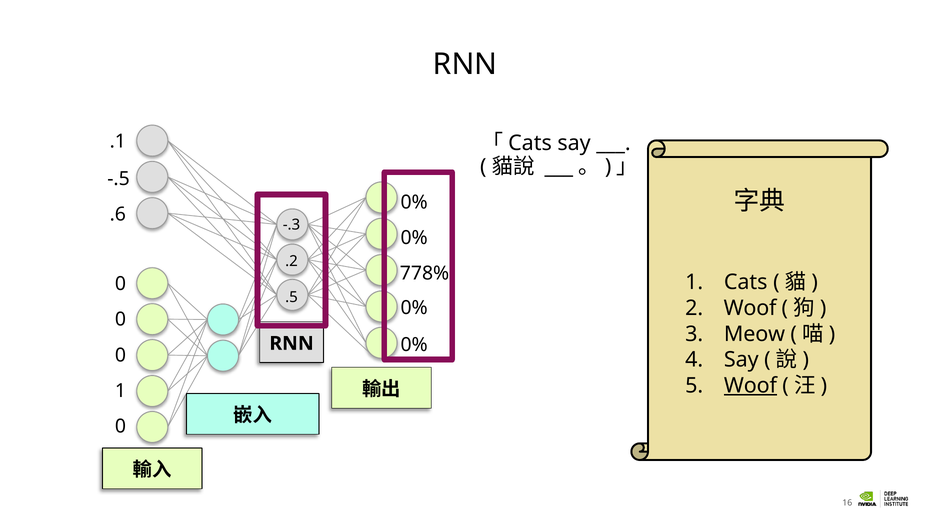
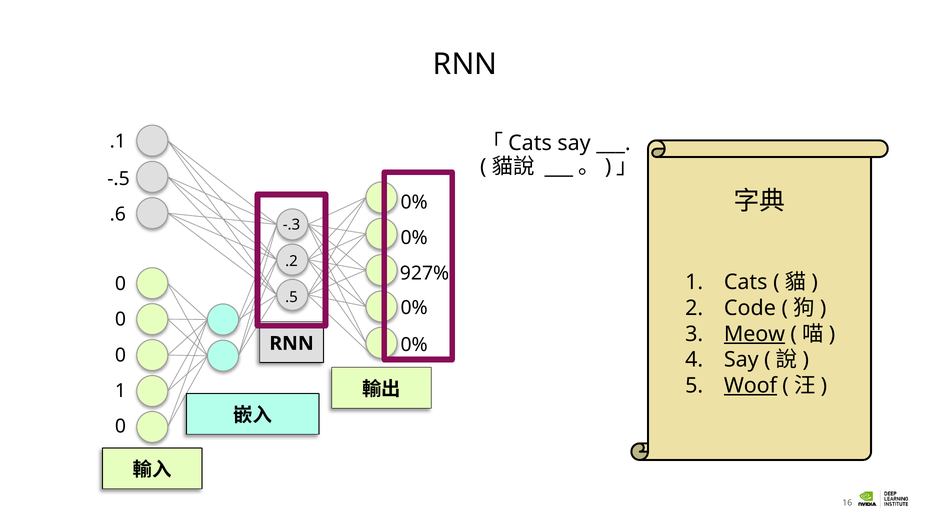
778%: 778% -> 927% (425, 274)
Woof: Woof -> Code (750, 308)
Meow underline: none -> present (755, 334)
